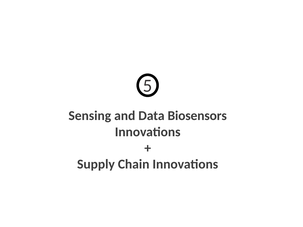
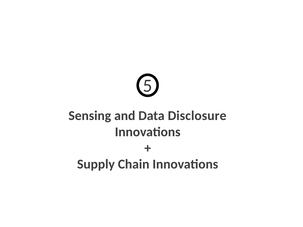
Biosensors: Biosensors -> Disclosure (197, 116)
